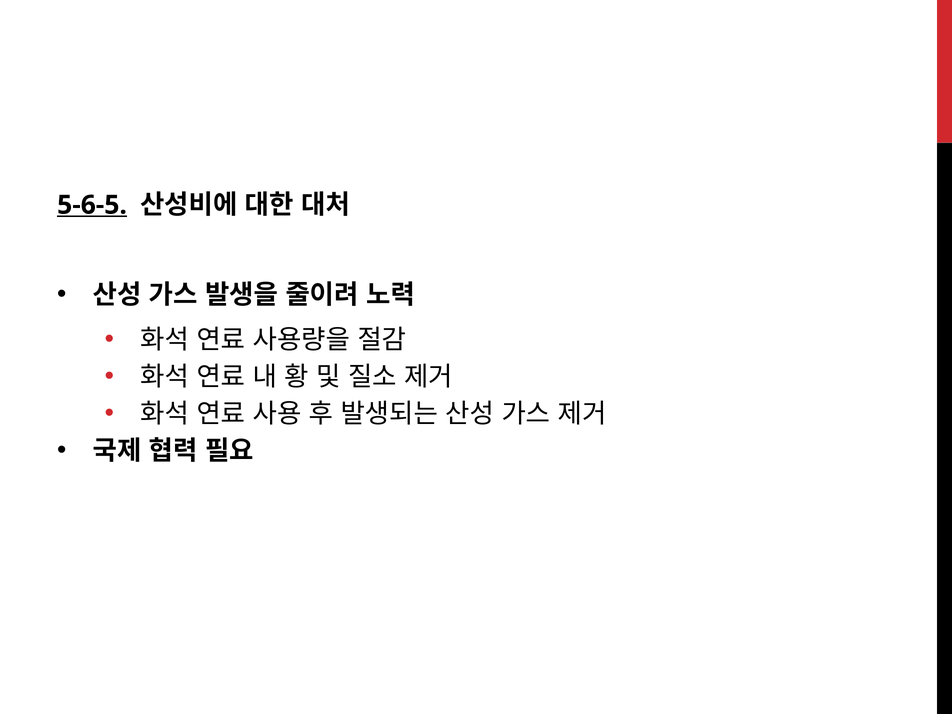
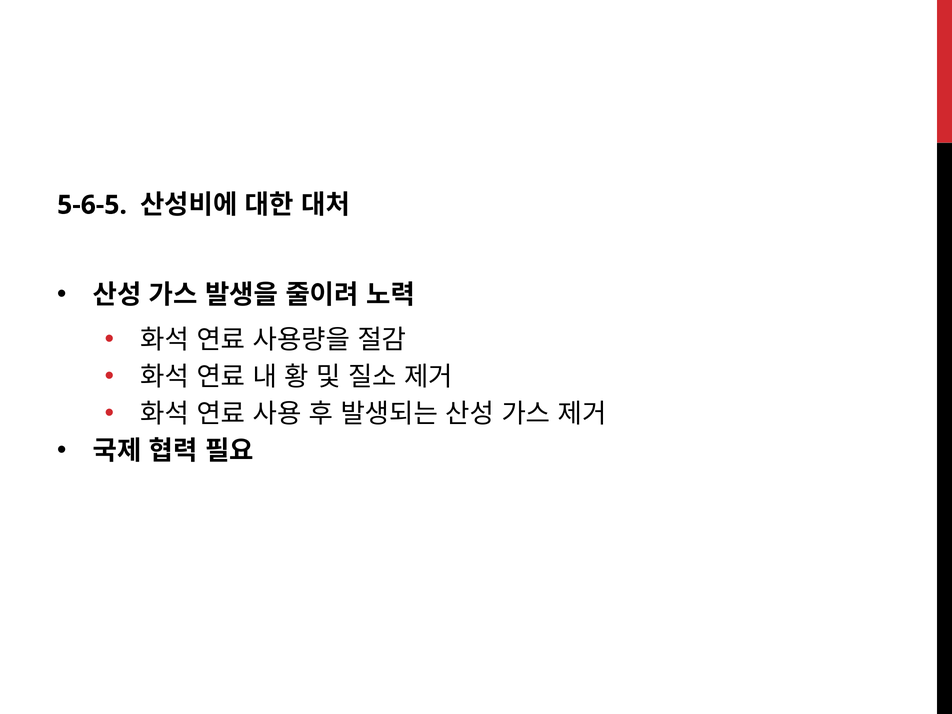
5-6-5 underline: present -> none (92, 205)
